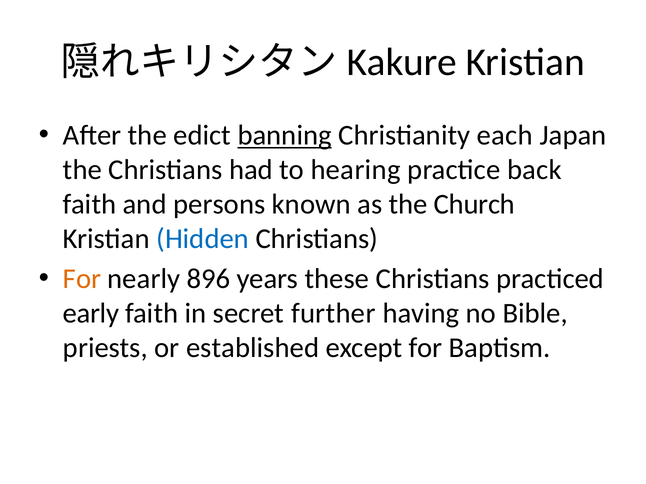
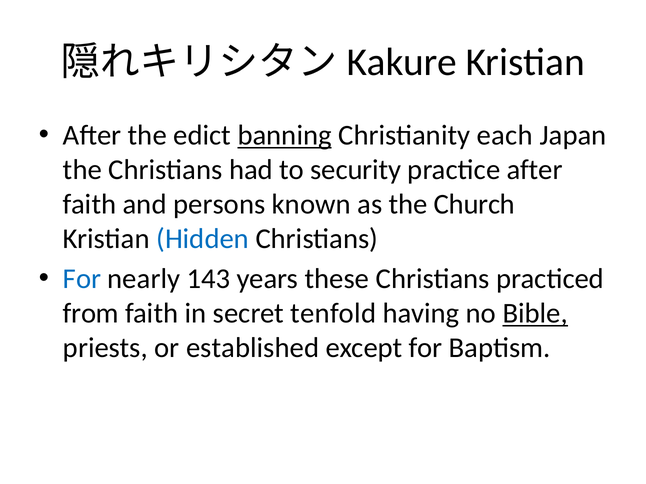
hearing: hearing -> security (356, 170)
practice back: back -> after (535, 170)
For colour: orange -> blue (82, 279)
896: 896 -> 143 (208, 279)
early: early -> from (91, 314)
further: further -> tenfold (333, 314)
Bible underline: none -> present (535, 314)
